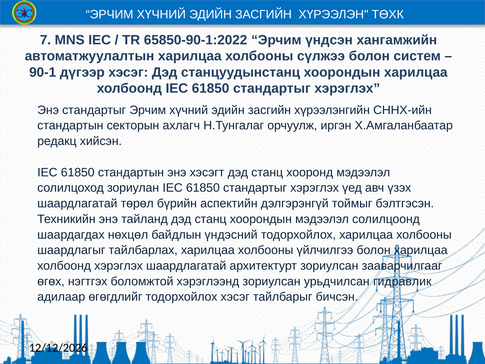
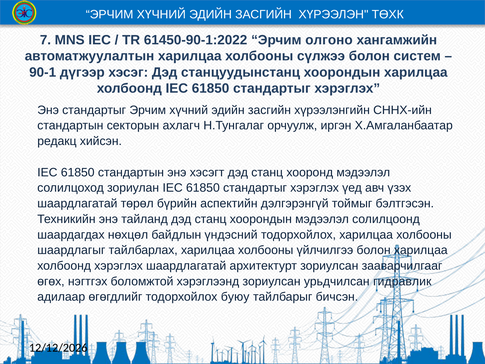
65850-90-1:2022: 65850-90-1:2022 -> 61450-90-1:2022 (196, 40)
үндсэн: үндсэн -> олгоно (329, 40)
тодорхойлох хэсэг: хэсэг -> буюу (235, 297)
